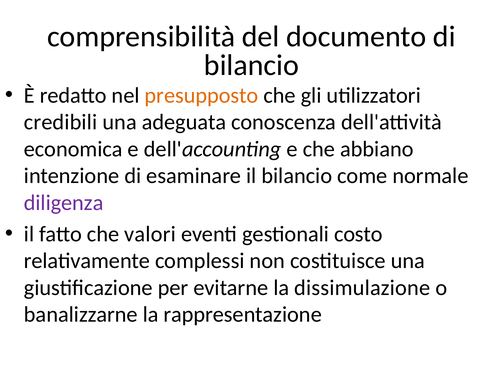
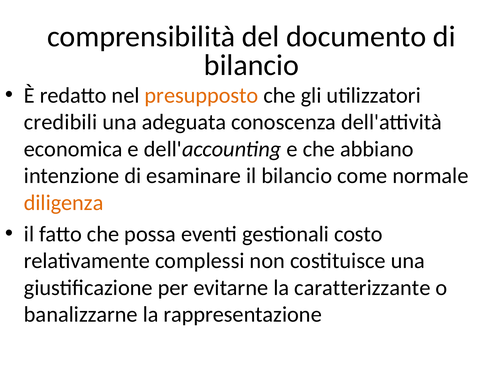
diligenza colour: purple -> orange (64, 203)
valori: valori -> possa (150, 234)
dissimulazione: dissimulazione -> caratterizzante (362, 288)
